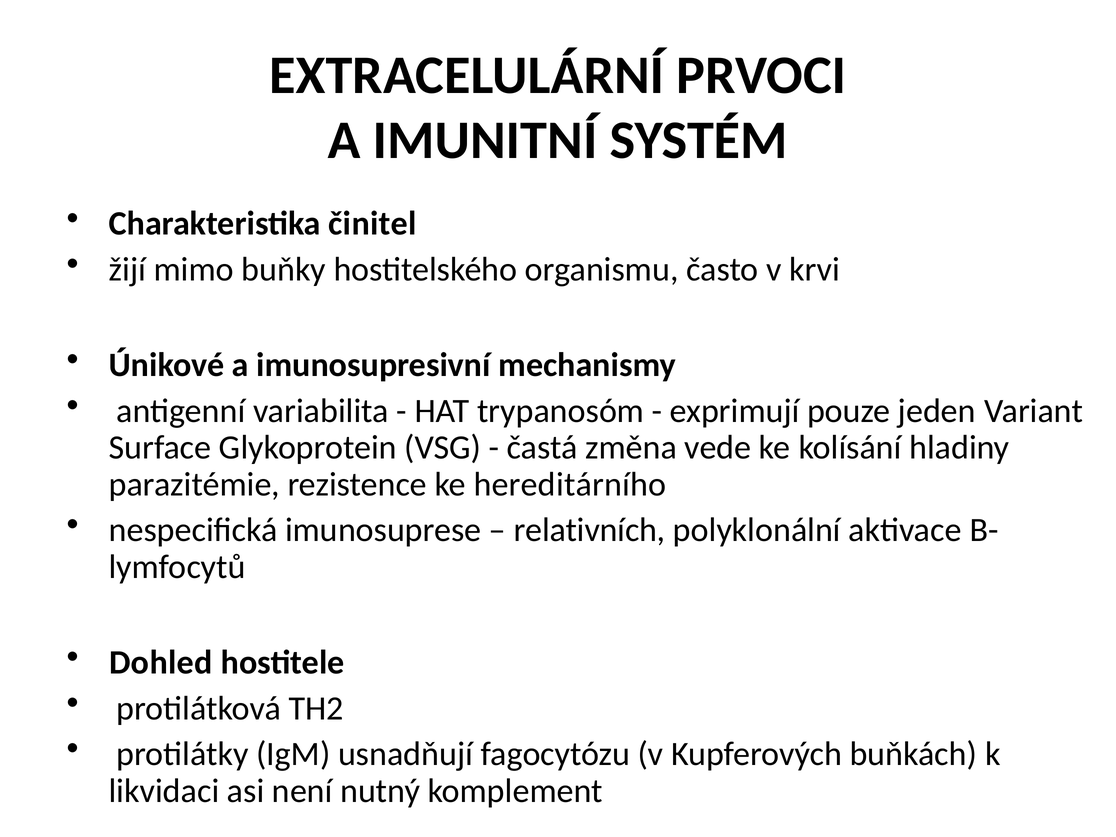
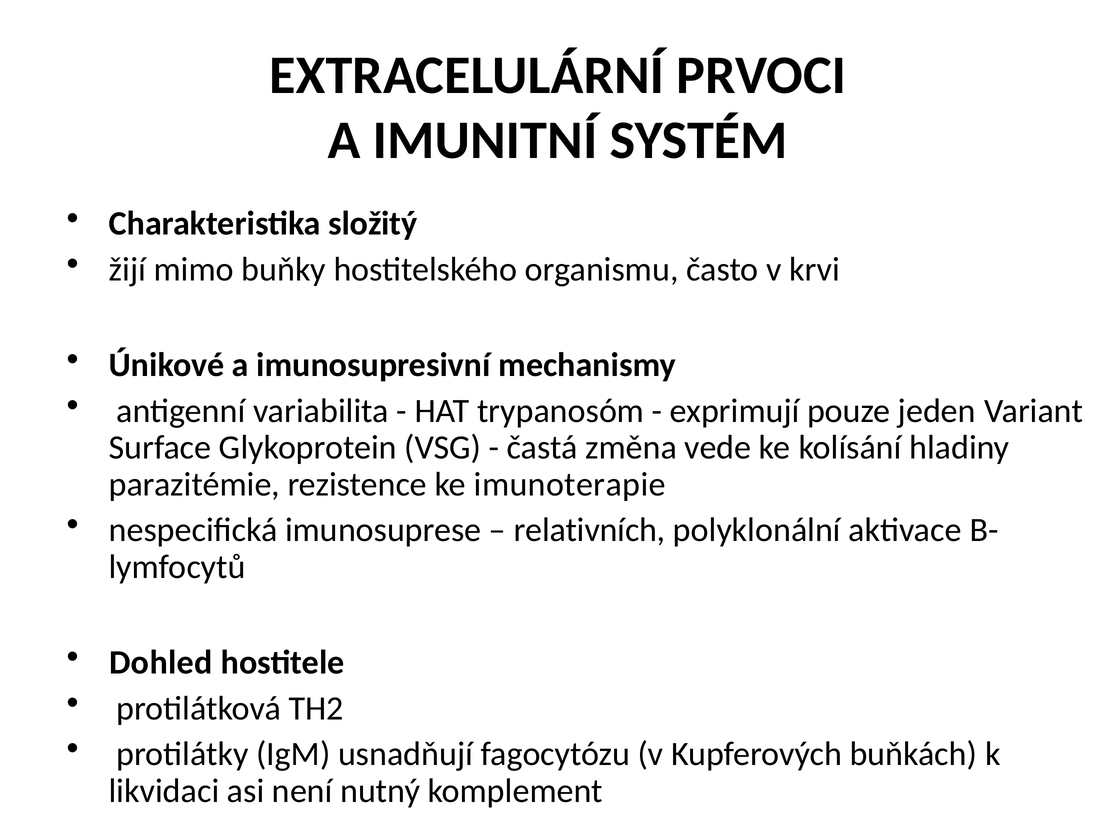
činitel: činitel -> složitý (373, 224)
hereditárního: hereditárního -> imunoterapie (570, 484)
